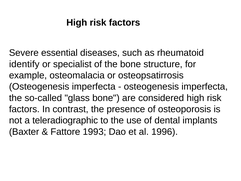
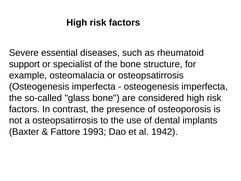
identify: identify -> support (24, 64)
a teleradiographic: teleradiographic -> osteopsatirrosis (65, 120)
1996: 1996 -> 1942 (165, 132)
